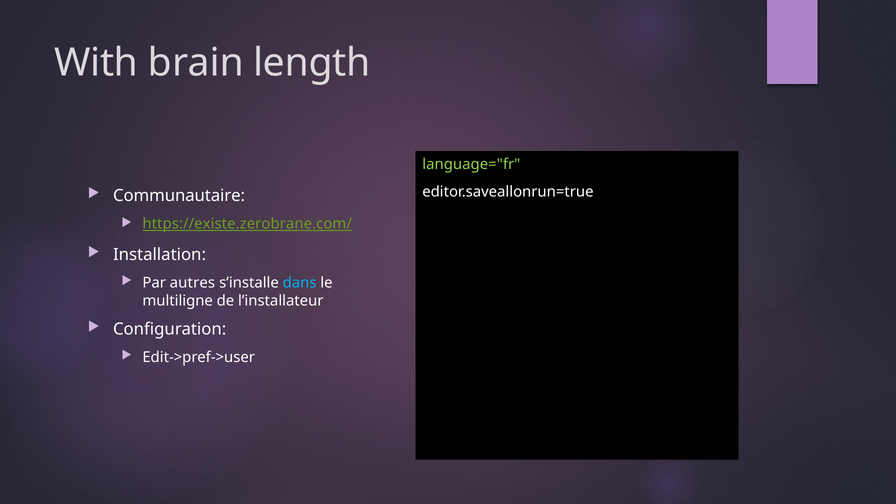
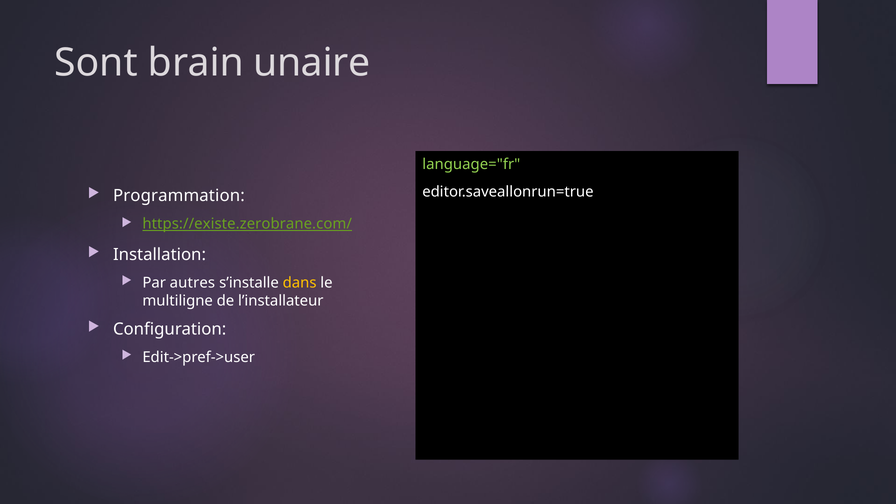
With: With -> Sont (96, 63)
length: length -> unaire (312, 63)
Communautaire: Communautaire -> Programmation (179, 196)
dans colour: light blue -> yellow (300, 283)
